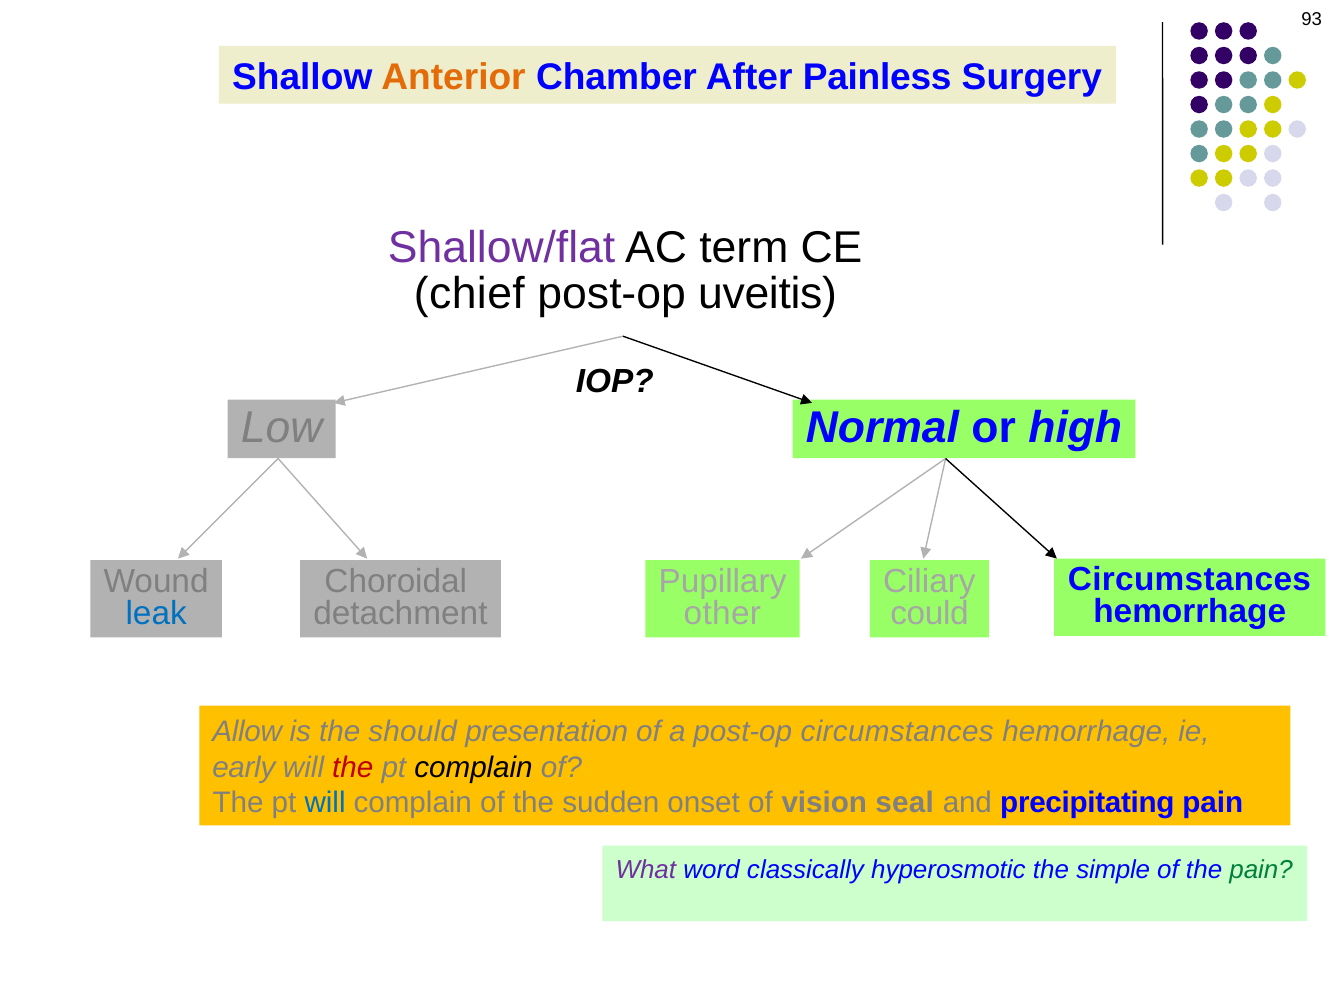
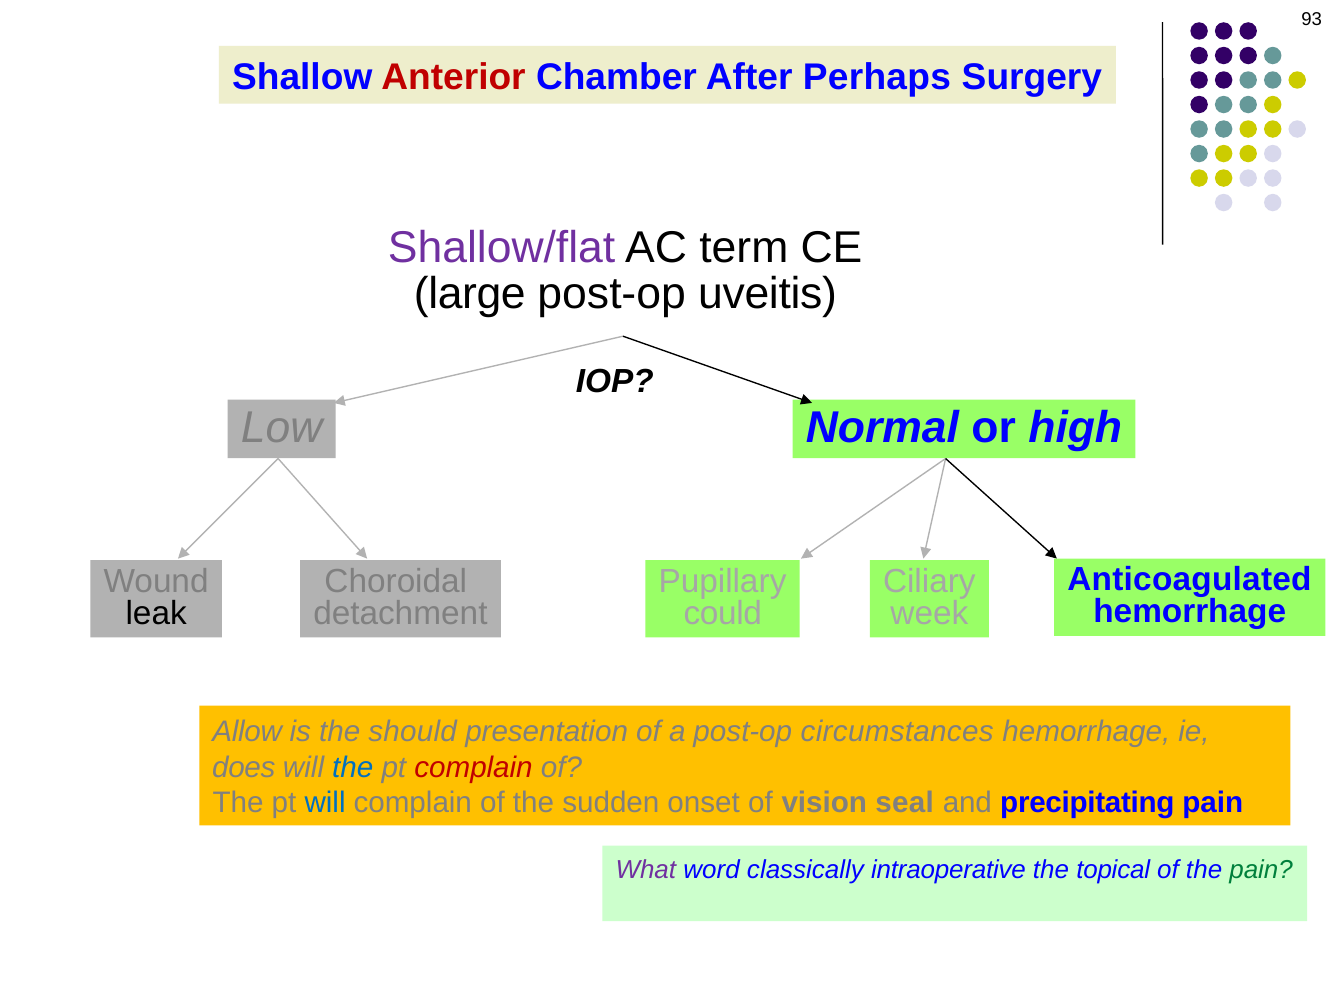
Anterior colour: orange -> red (454, 77)
Painless: Painless -> Perhaps (877, 77)
chief: chief -> large (470, 294)
Circumstances: Circumstances -> Anticoagulated (1189, 580)
leak colour: blue -> black (156, 614)
other: other -> could (723, 614)
could: could -> week (929, 614)
early: early -> does (244, 768)
the colour: red -> blue (353, 768)
complain colour: black -> red (474, 768)
hyperosmotic: hyperosmotic -> intraoperative (948, 870)
simple: simple -> topical (1113, 870)
